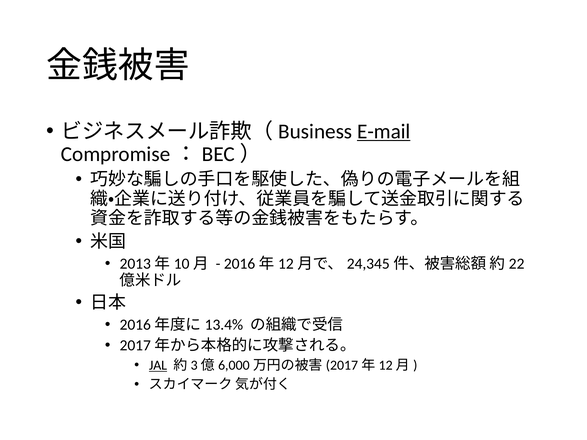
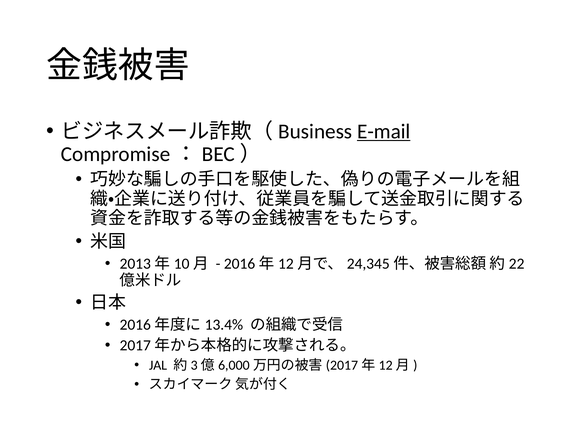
JAL underline: present -> none (158, 366)
